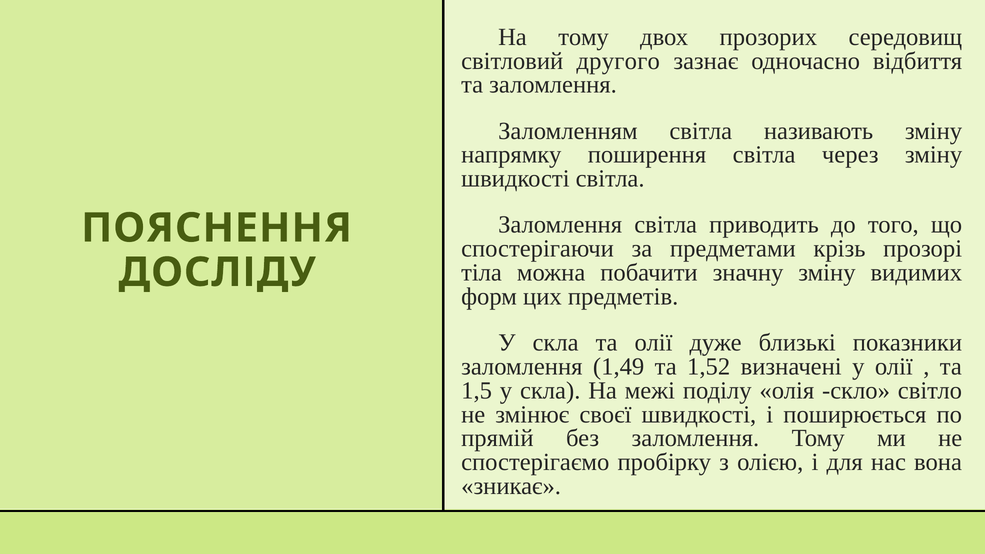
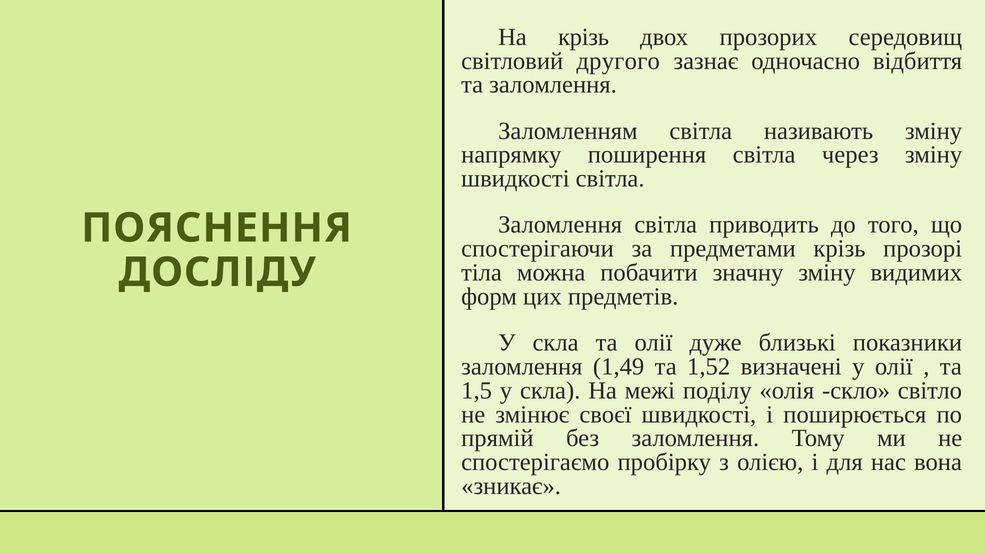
На тому: тому -> крізь (584, 37)
